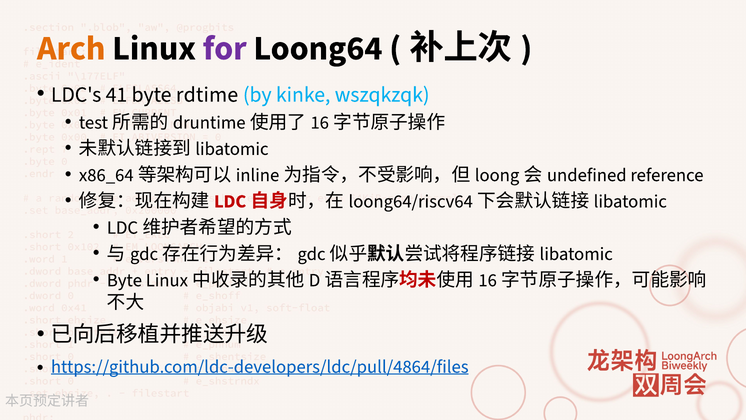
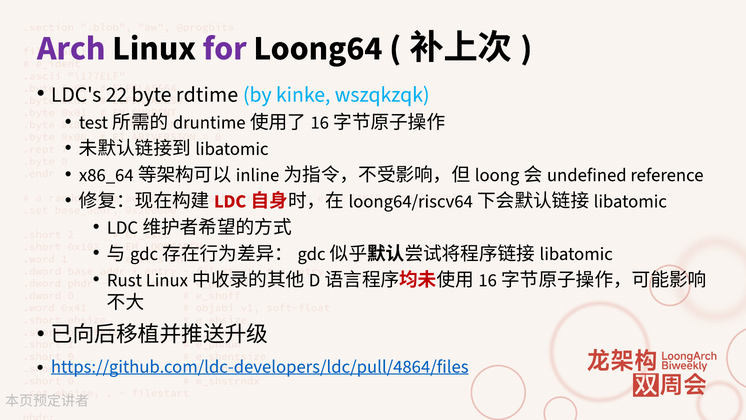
Arch colour: orange -> purple (71, 48)
41: 41 -> 22 (116, 94)
Byte: Byte -> Rust (124, 280)
